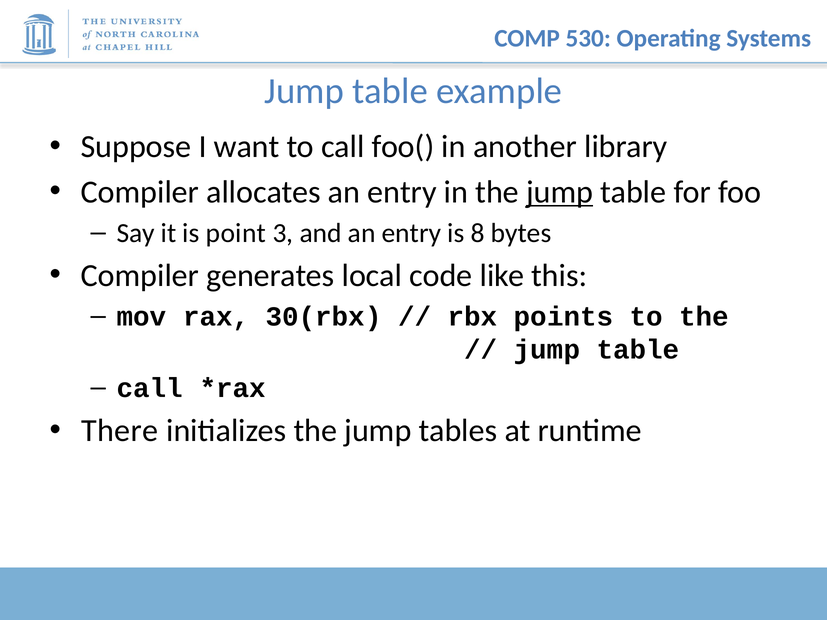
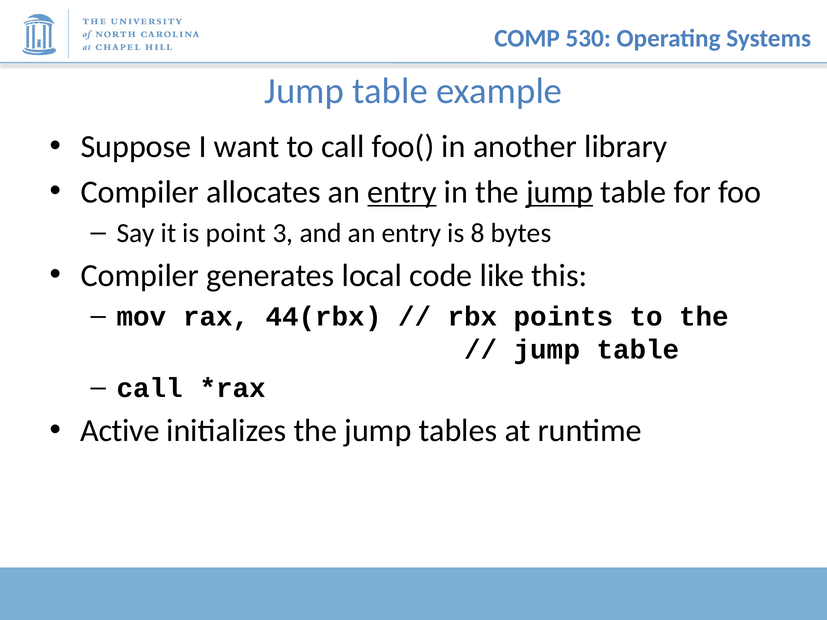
entry underline: none -> present (402, 192)
30(rbx: 30(rbx -> 44(rbx (324, 317)
There: There -> Active (120, 431)
